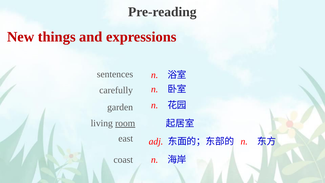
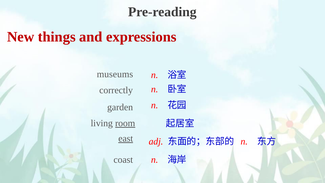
sentences: sentences -> museums (115, 74)
carefully: carefully -> correctly (116, 90)
east underline: none -> present (126, 138)
